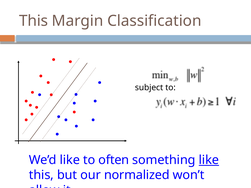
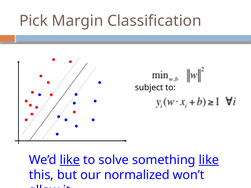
This: This -> Pick (34, 21)
like underline: none -> present (70, 160)
often: often -> solve (114, 160)
